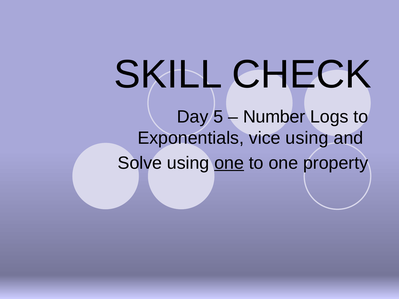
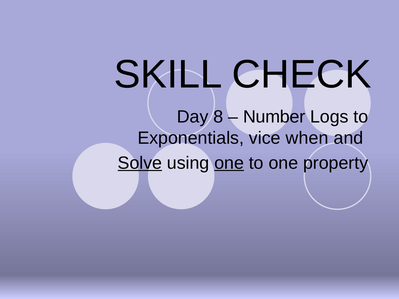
5: 5 -> 8 (218, 117)
vice using: using -> when (307, 138)
Solve underline: none -> present (140, 163)
